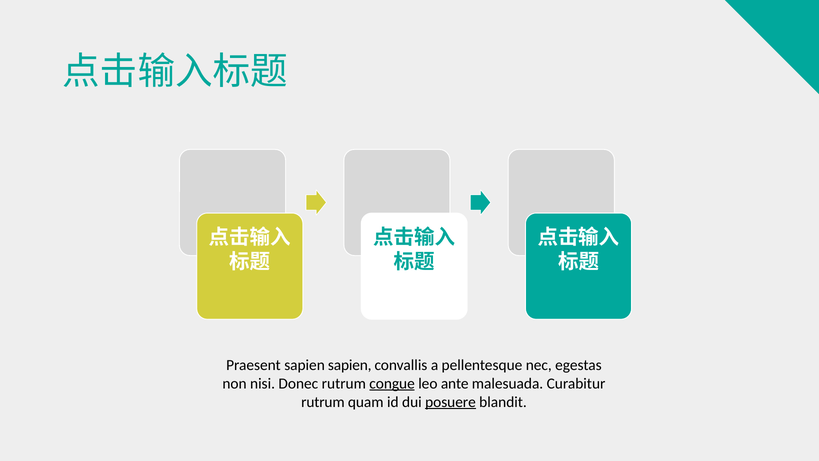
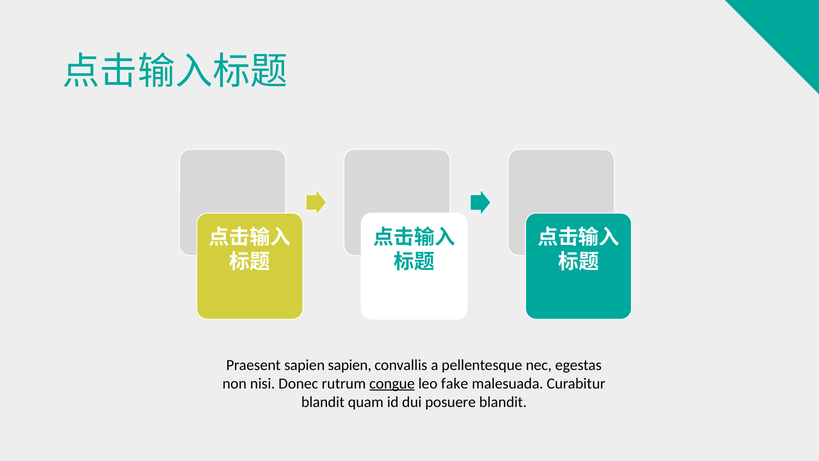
ante: ante -> fake (455, 383)
rutrum: rutrum -> blandit (323, 402)
posuere underline: present -> none (450, 402)
